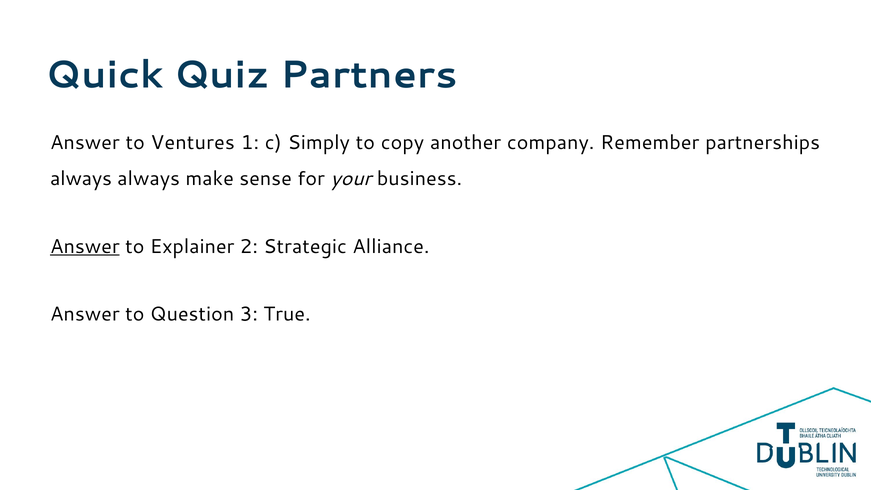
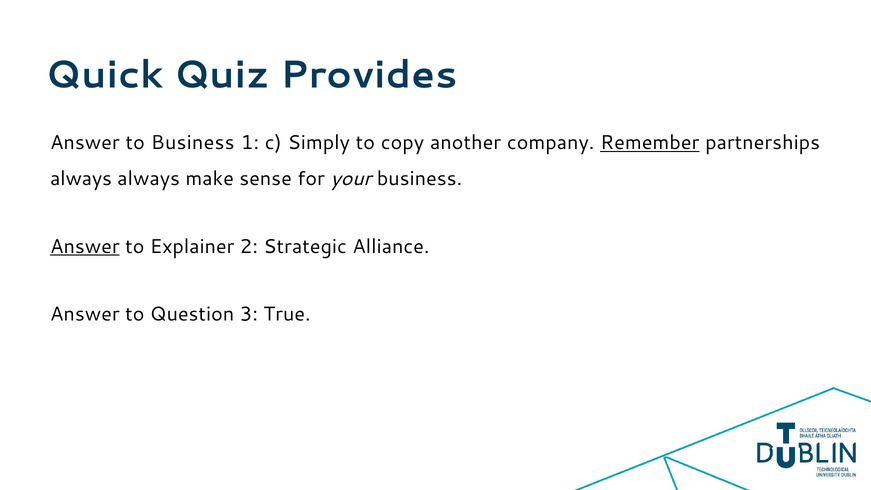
Partners: Partners -> Provides (369, 75)
to Ventures: Ventures -> Business (193, 143)
Remember underline: none -> present (650, 143)
